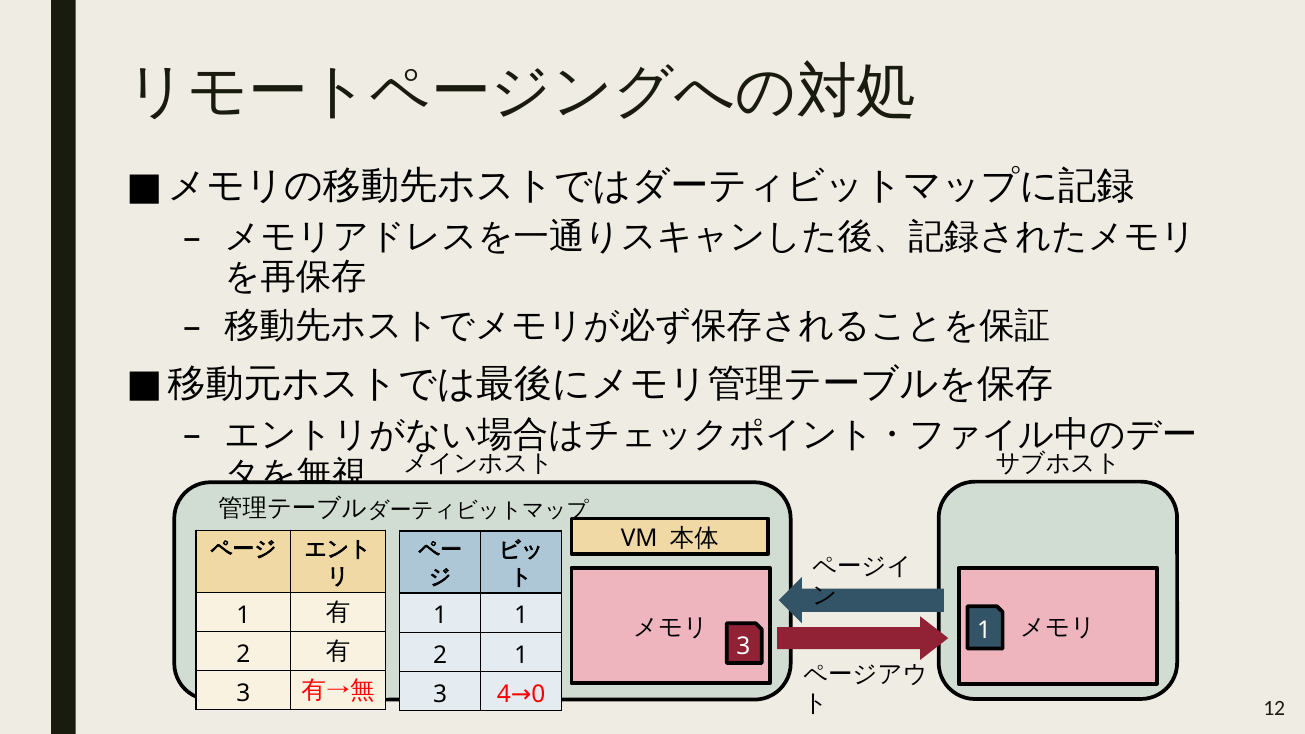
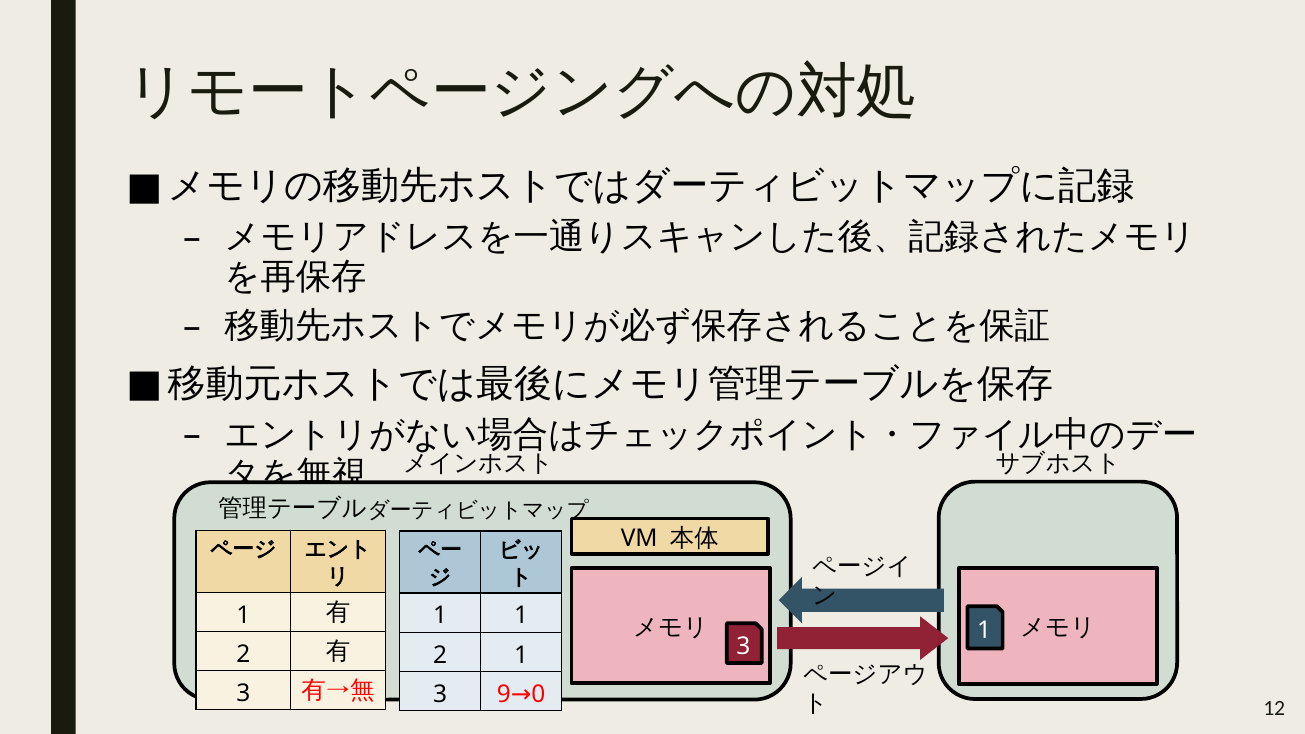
4: 4 -> 9 (504, 694)
